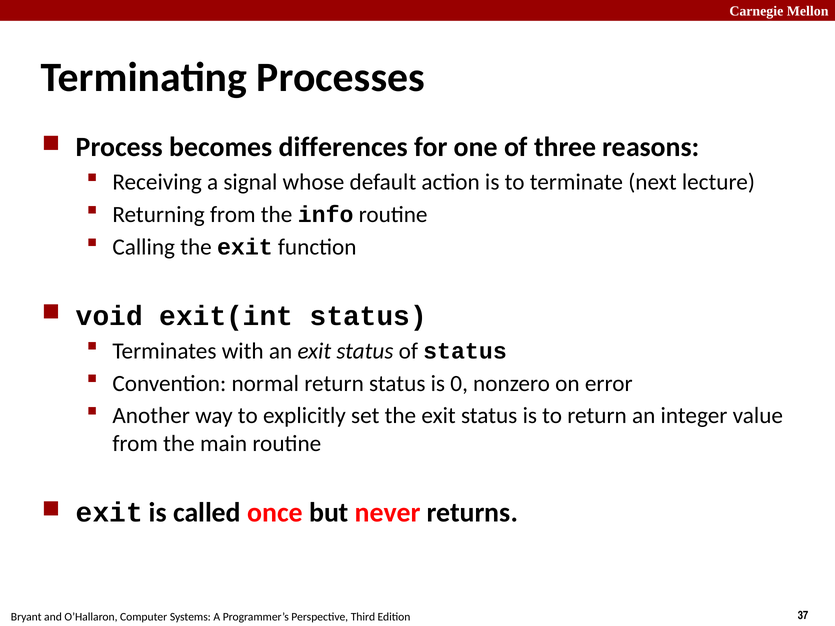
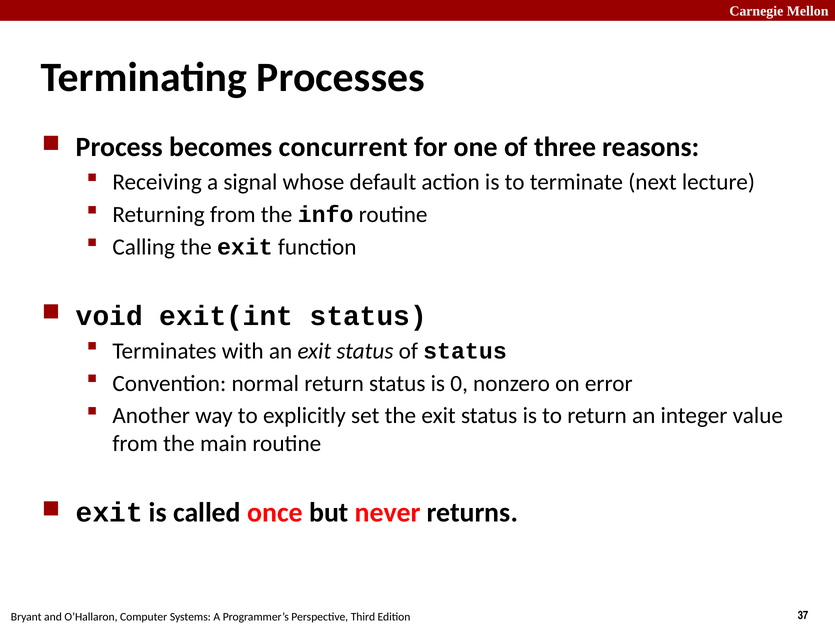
differences: differences -> concurrent (343, 147)
